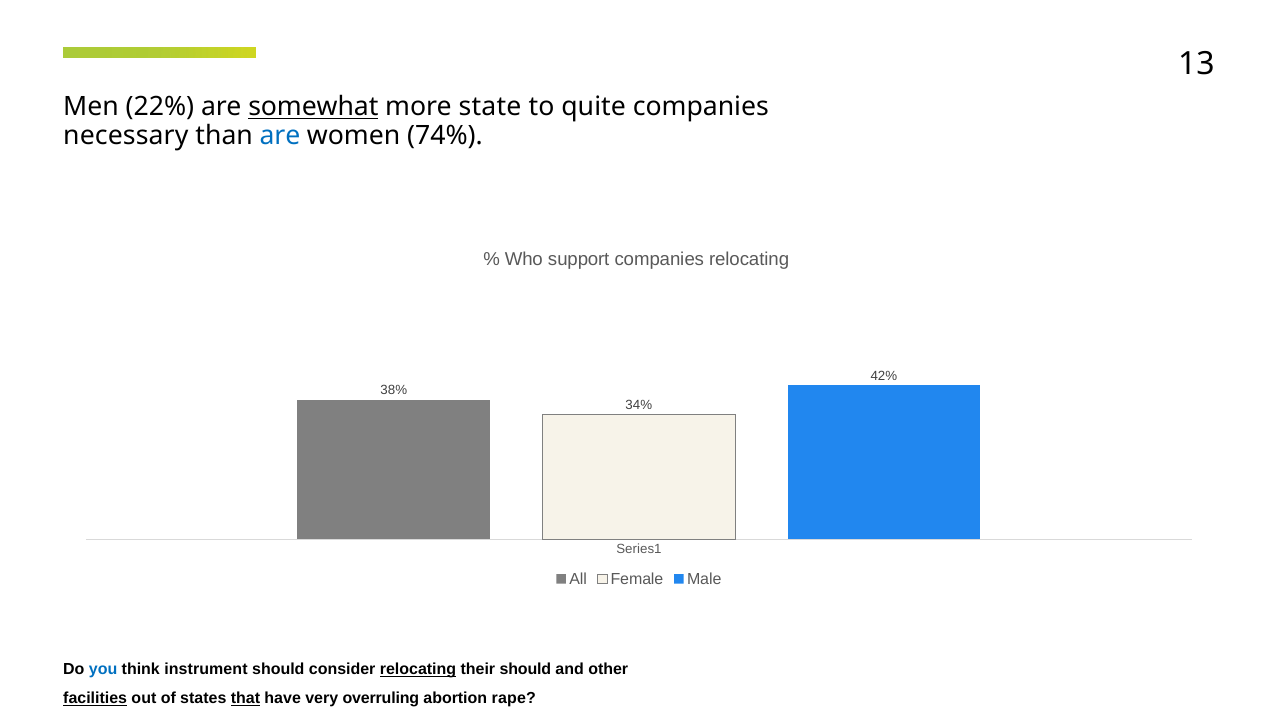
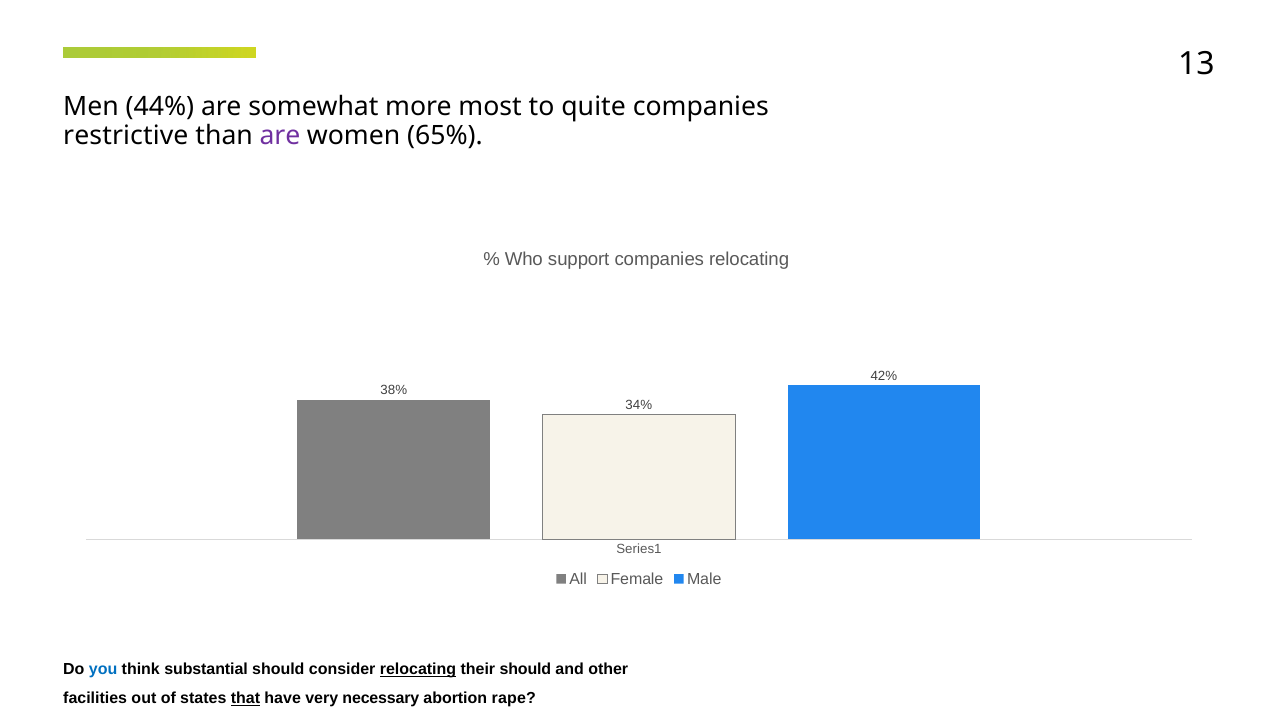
22%: 22% -> 44% (160, 107)
somewhat underline: present -> none (313, 107)
state: state -> most (490, 107)
necessary: necessary -> restrictive (126, 136)
are colour: blue -> purple (280, 136)
74%: 74% -> 65% (445, 136)
instrument: instrument -> substantial (206, 670)
facilities underline: present -> none (95, 698)
overruling: overruling -> necessary (381, 698)
